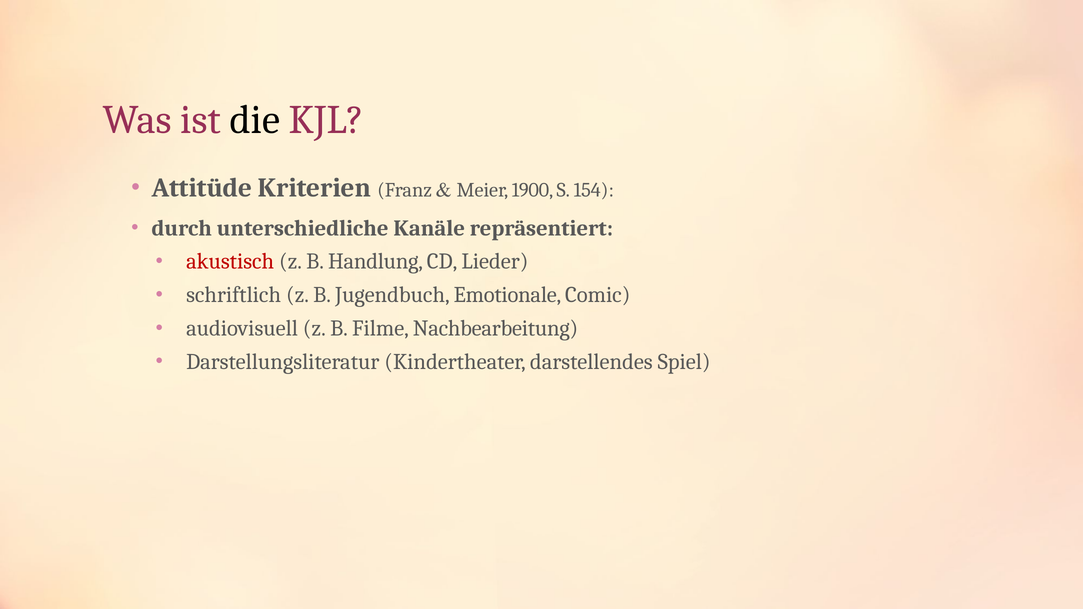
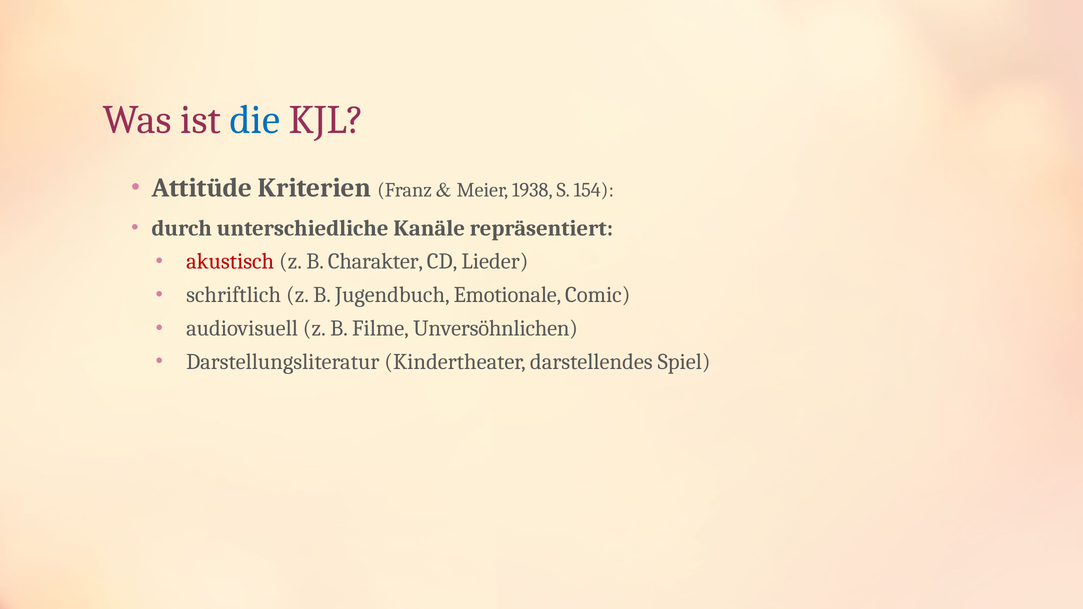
die colour: black -> blue (255, 120)
1900: 1900 -> 1938 (532, 190)
Handlung: Handlung -> Charakter (375, 262)
Nachbearbeitung: Nachbearbeitung -> Unversöhnlichen (496, 328)
